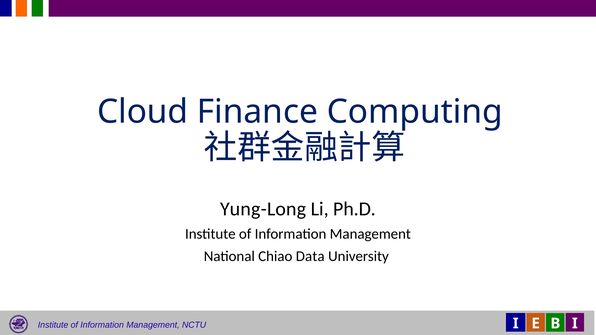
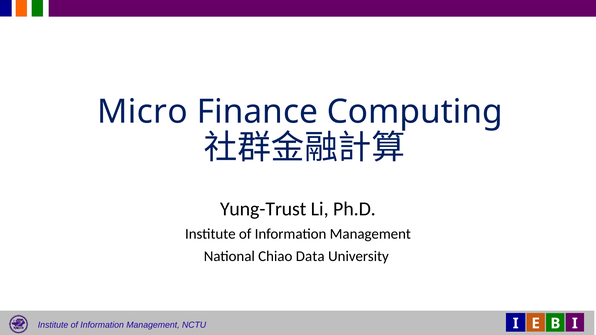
Cloud: Cloud -> Micro (142, 112)
Yung-Long: Yung-Long -> Yung-Trust (263, 209)
